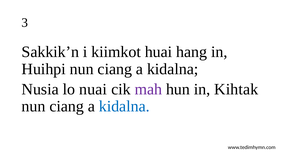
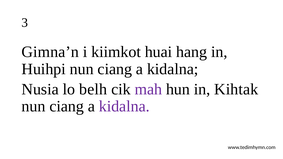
Sakkik’n: Sakkik’n -> Gimna’n (50, 52)
nuai: nuai -> belh (93, 89)
kidalna colour: blue -> purple (124, 106)
